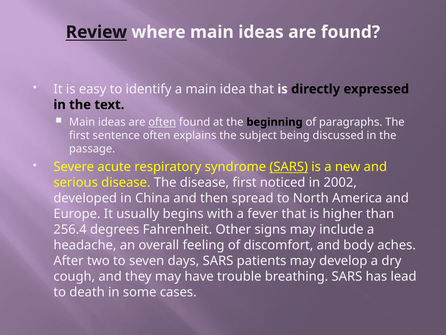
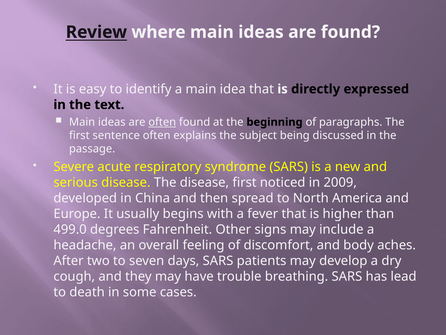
SARS underline: present -> none (289, 167)
2002: 2002 -> 2009 (340, 182)
256.4: 256.4 -> 499.0 (70, 229)
